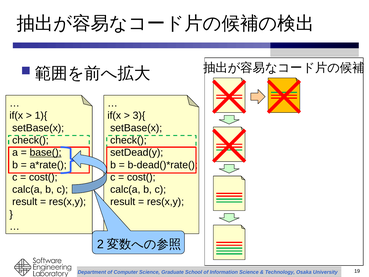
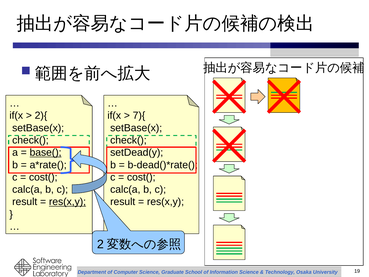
1){: 1){ -> 2){ (41, 115)
3){: 3){ -> 7){ (139, 115)
res(x,y underline: none -> present (67, 202)
